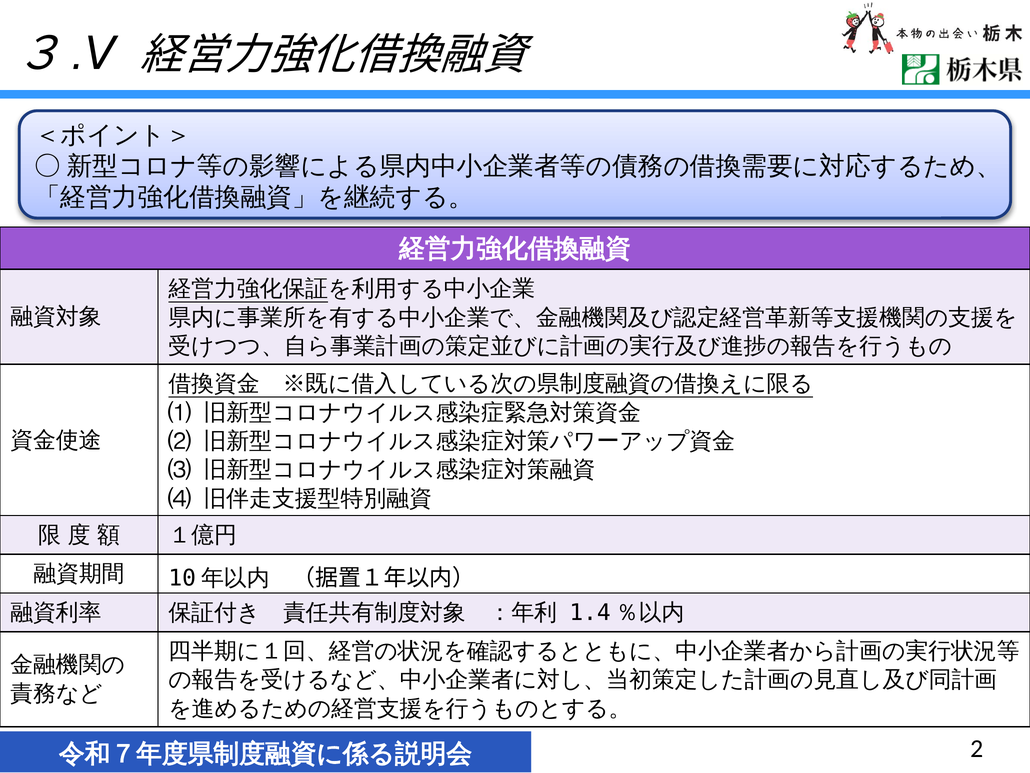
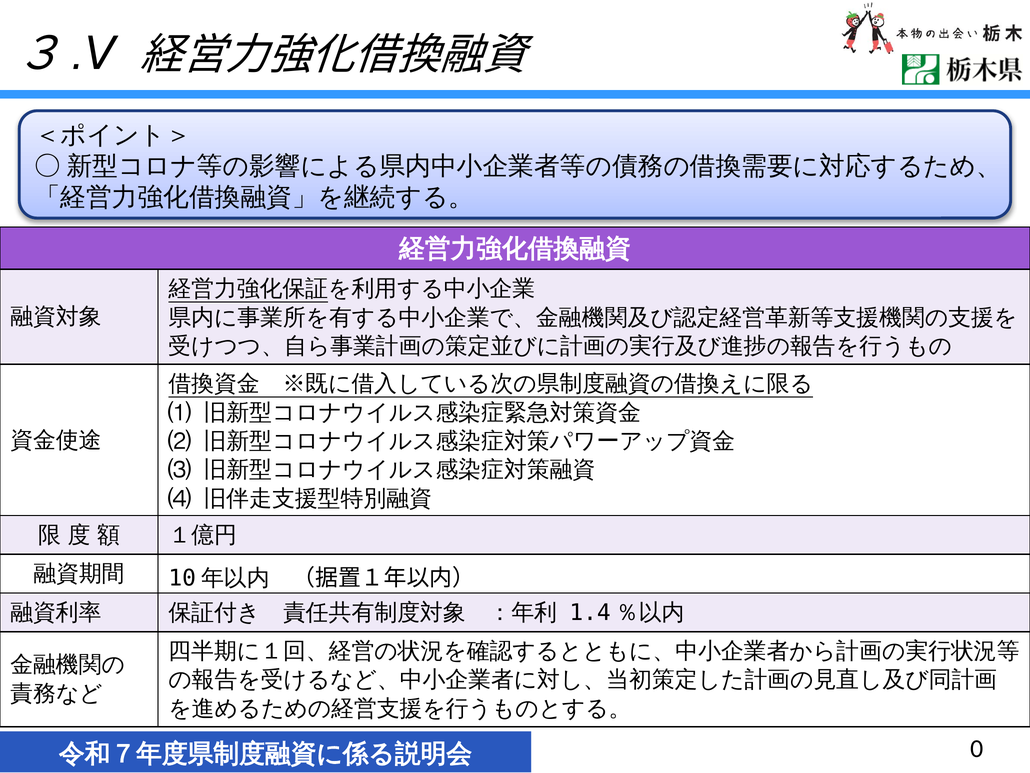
2: 2 -> 0 (977, 748)
